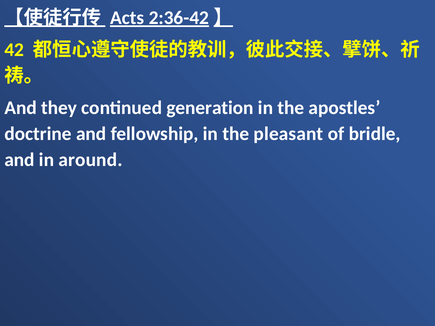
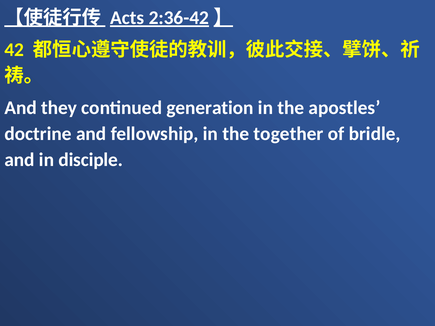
pleasant: pleasant -> together (289, 134)
around: around -> disciple (91, 160)
